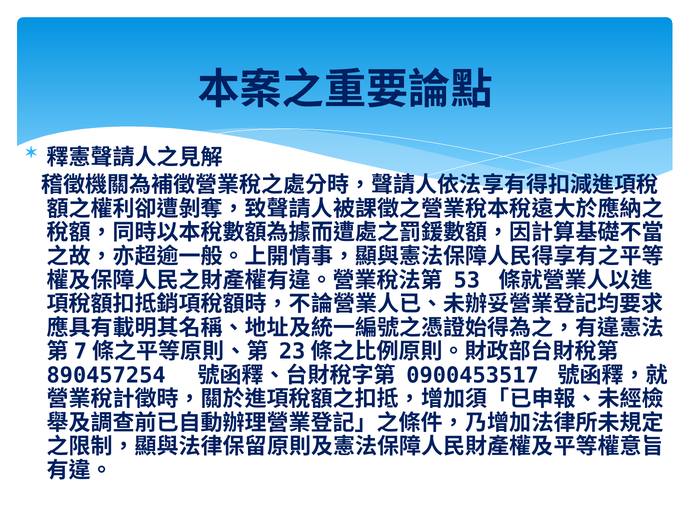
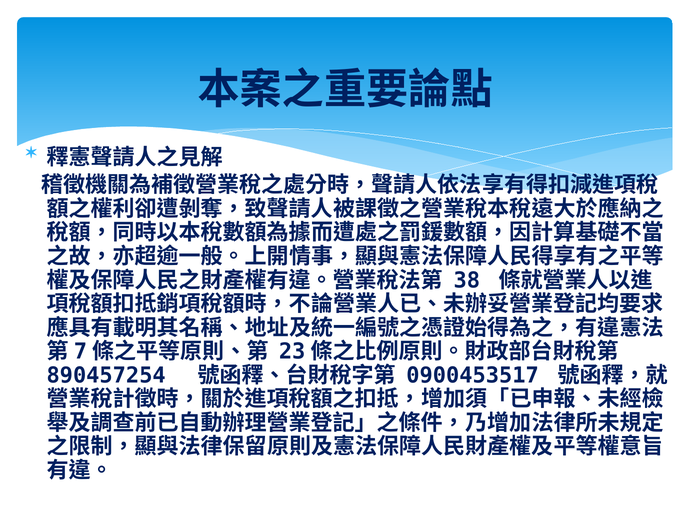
53: 53 -> 38 (467, 280)
